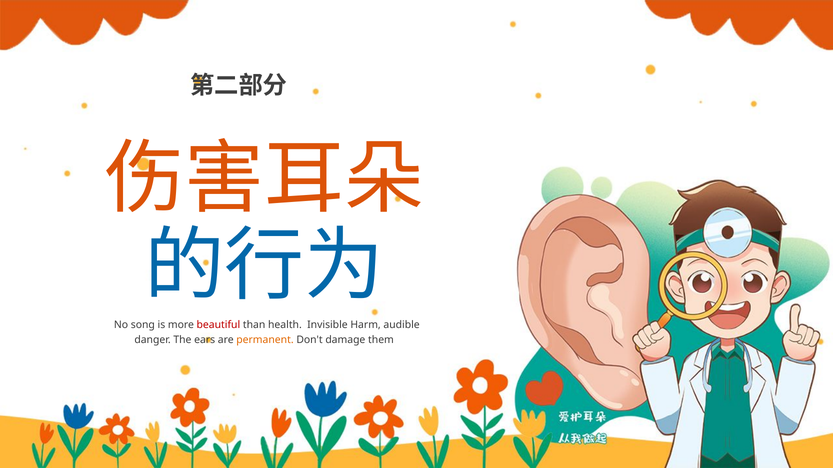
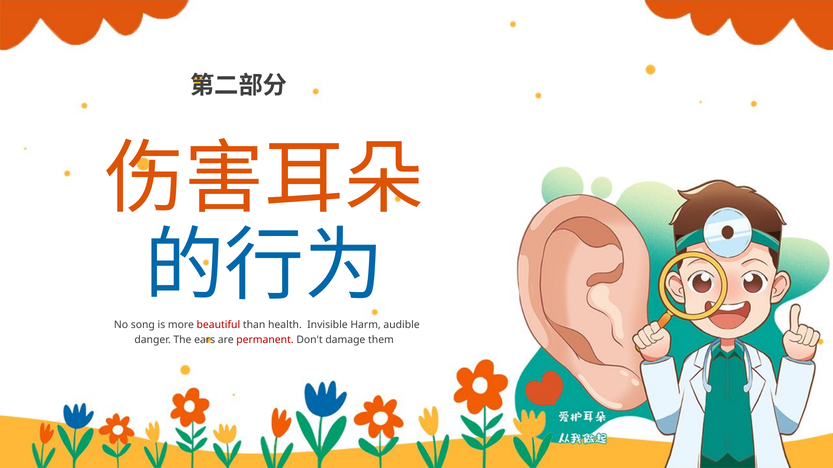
permanent colour: orange -> red (265, 340)
